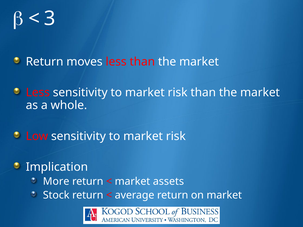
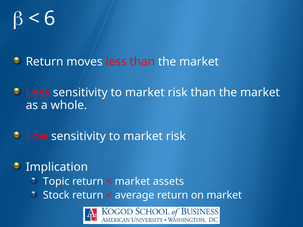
3: 3 -> 6 (50, 18)
More: More -> Topic (56, 182)
